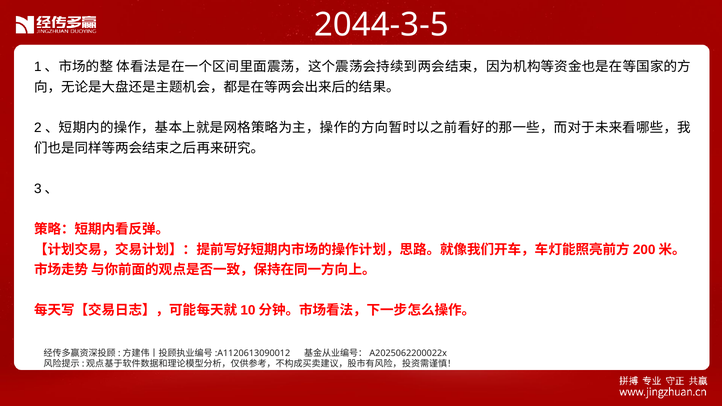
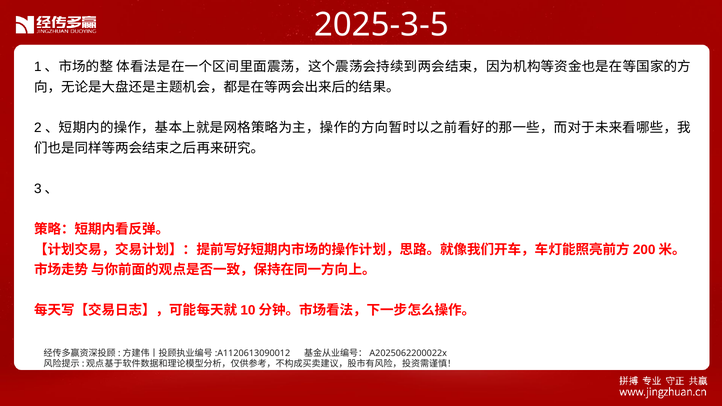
2044-3-5: 2044-3-5 -> 2025-3-5 (381, 25)
